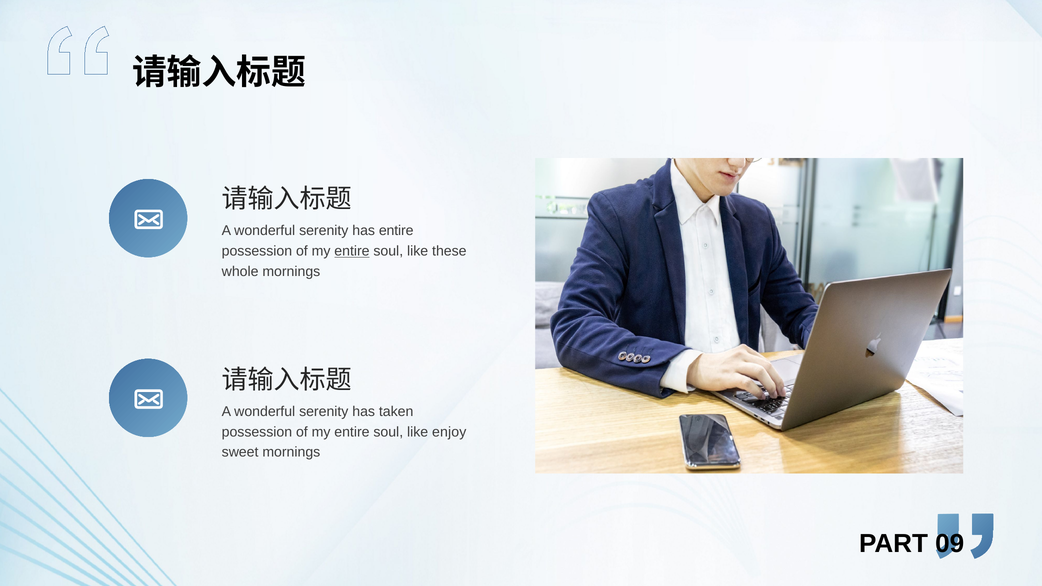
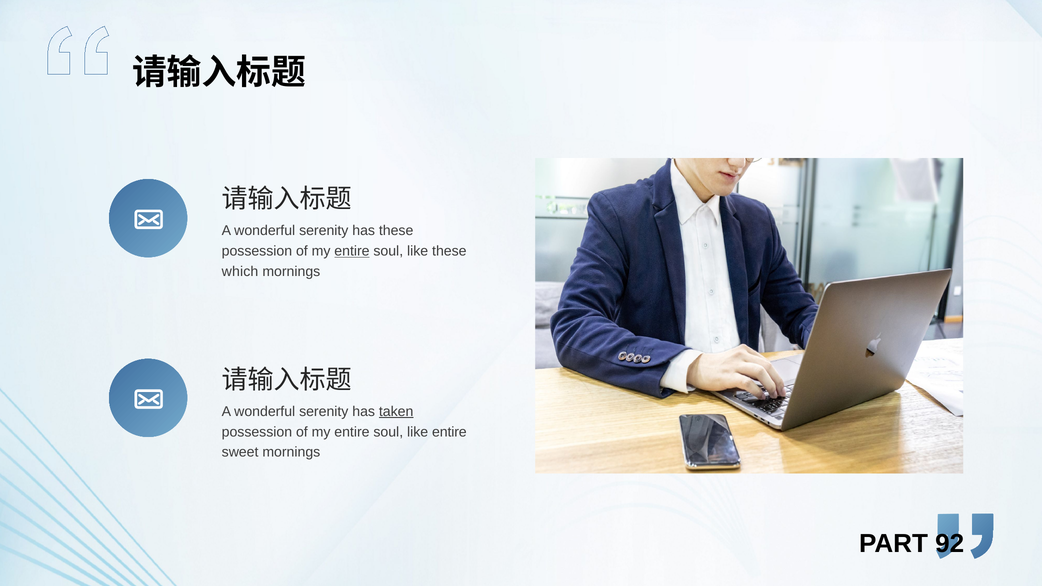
has entire: entire -> these (396, 231)
whole: whole -> which (240, 272)
taken underline: none -> present (396, 412)
like enjoy: enjoy -> entire (449, 432)
09: 09 -> 92 (950, 544)
